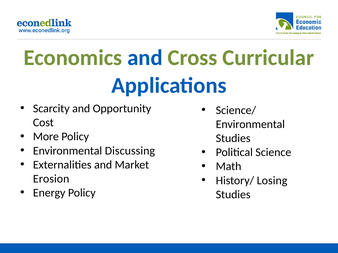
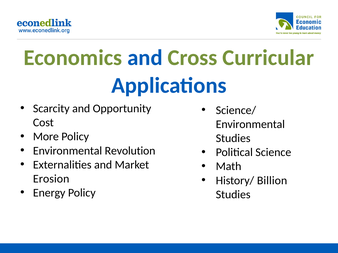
Discussing: Discussing -> Revolution (130, 151)
Losing: Losing -> Billion (272, 181)
